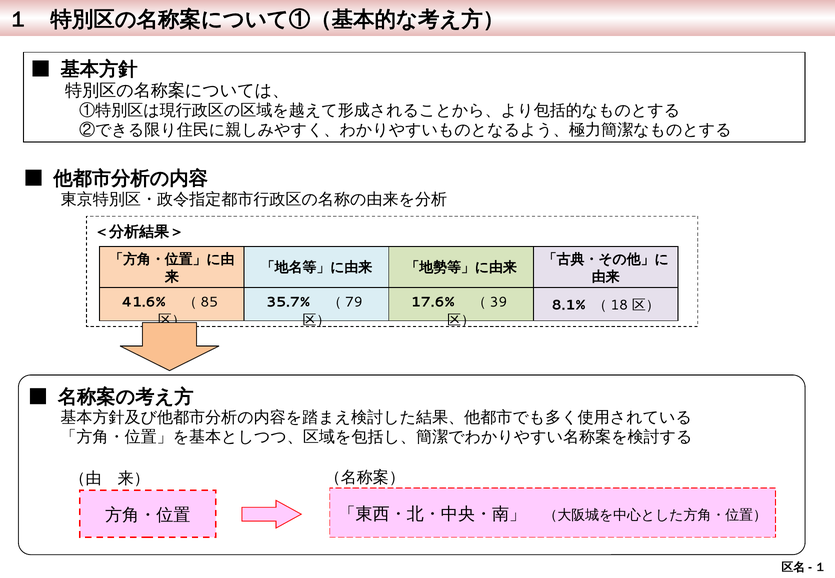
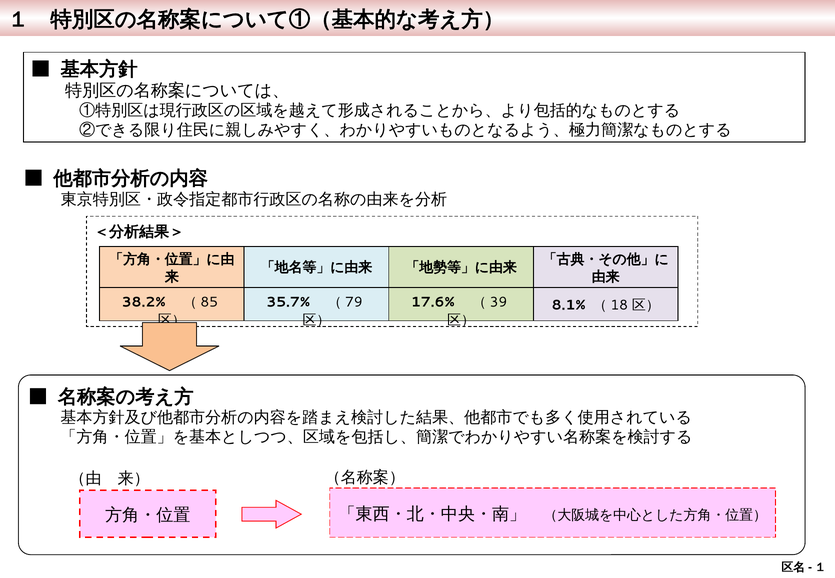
41.6%: 41.6% -> 38.2% (144, 302)
